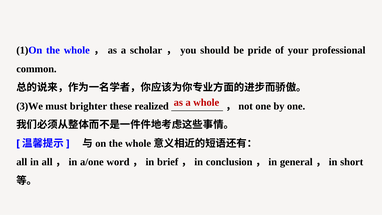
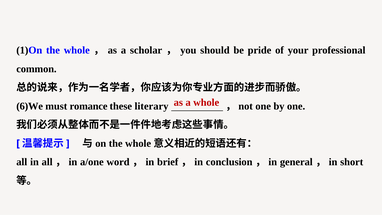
3)We: 3)We -> 6)We (30, 106)
brighter: brighter -> romance (89, 106)
realized: realized -> literary (152, 106)
